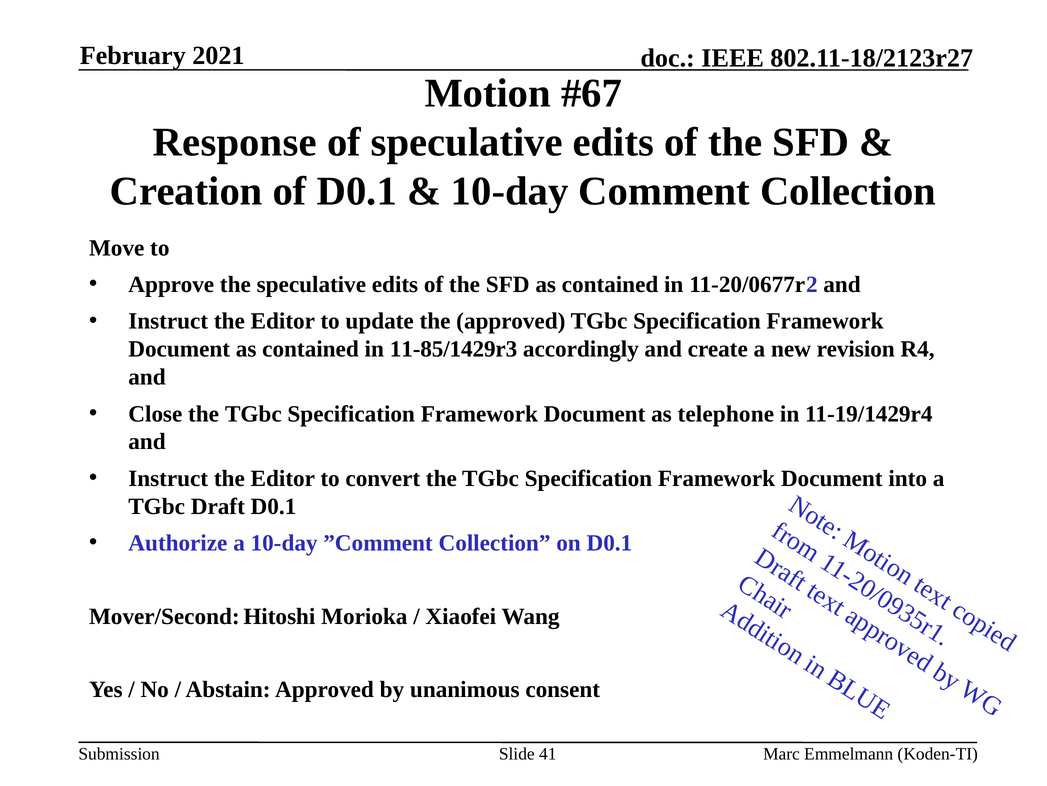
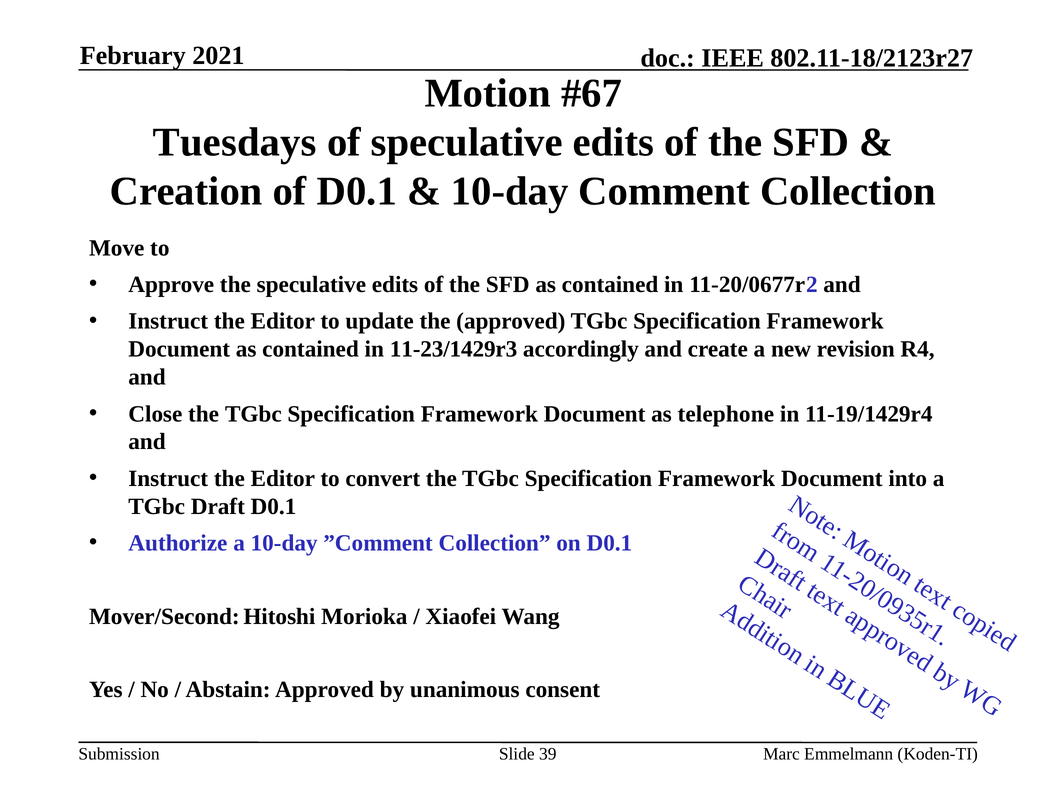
Response: Response -> Tuesdays (235, 142)
11-85/1429r3: 11-85/1429r3 -> 11-23/1429r3 (454, 349)
41: 41 -> 39 (548, 753)
